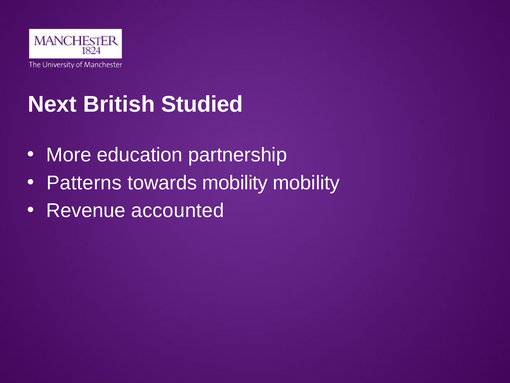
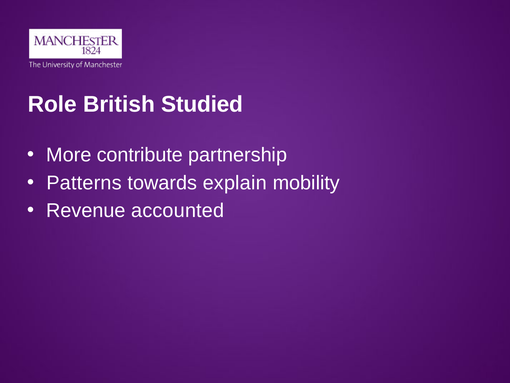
Next: Next -> Role (52, 104)
education: education -> contribute (140, 155)
towards mobility: mobility -> explain (235, 183)
